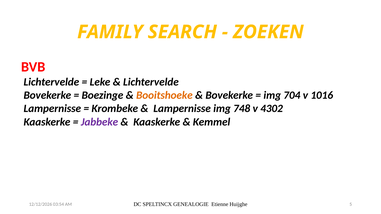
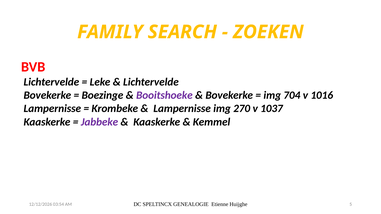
Booitshoeke colour: orange -> purple (164, 95)
748: 748 -> 270 (242, 109)
4302: 4302 -> 1037 (272, 109)
